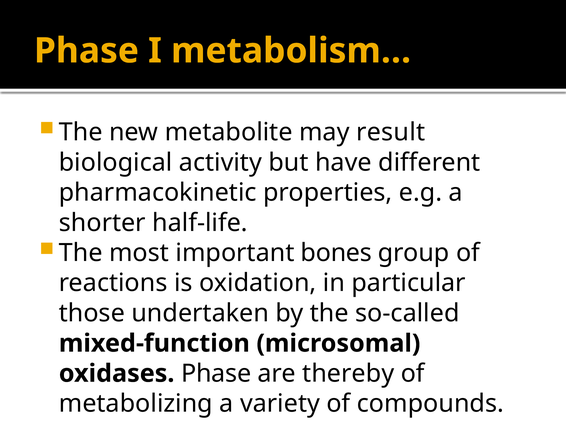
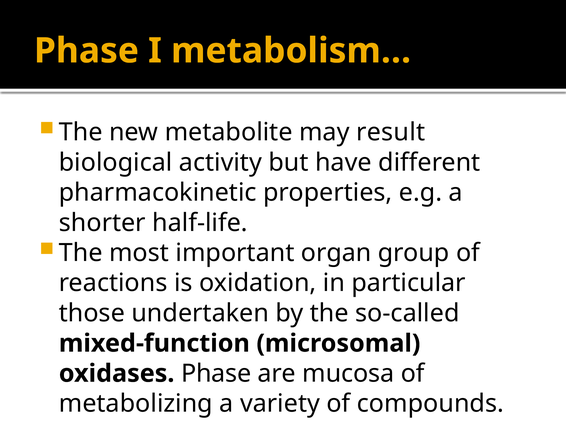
bones: bones -> organ (336, 253)
thereby: thereby -> mucosa (348, 374)
